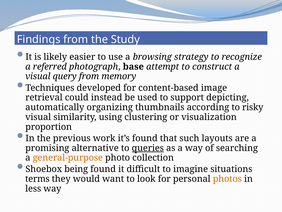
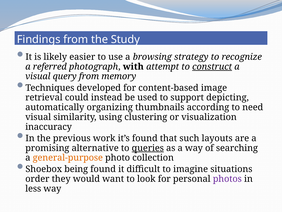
base: base -> with (133, 66)
construct underline: none -> present (212, 66)
risky: risky -> need (253, 107)
proportion: proportion -> inaccuracy (49, 127)
terms: terms -> order (37, 179)
photos colour: orange -> purple (227, 179)
